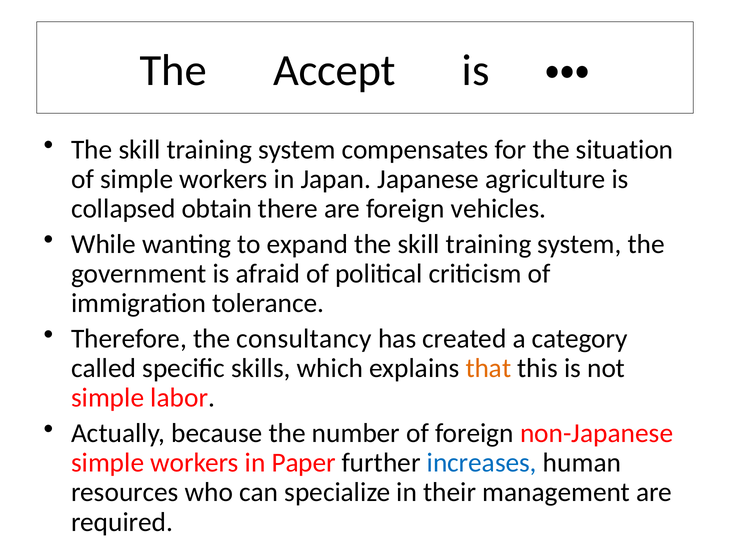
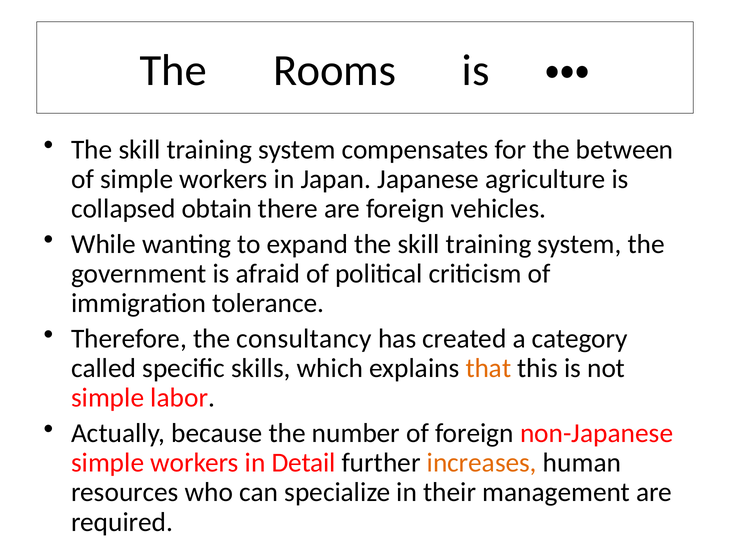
Accept: Accept -> Rooms (335, 71)
situation: situation -> between (625, 150)
Paper: Paper -> Detail (304, 463)
increases colour: blue -> orange (482, 463)
